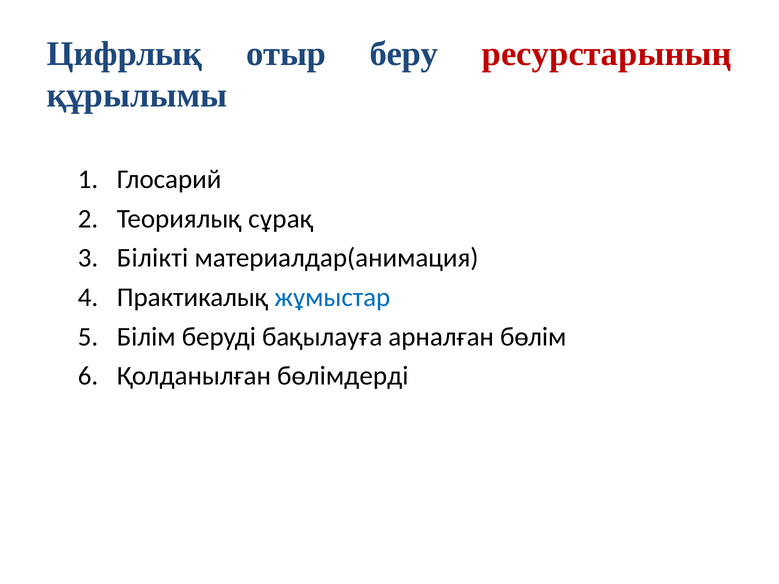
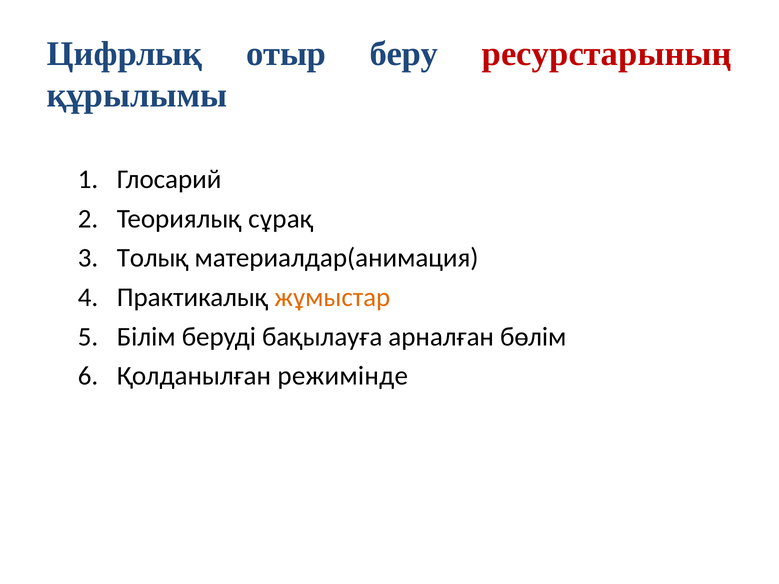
Білікті: Білікті -> Толық (153, 258)
жұмыстар colour: blue -> orange (332, 297)
бөлімдерді: бөлімдерді -> режимінде (343, 376)
